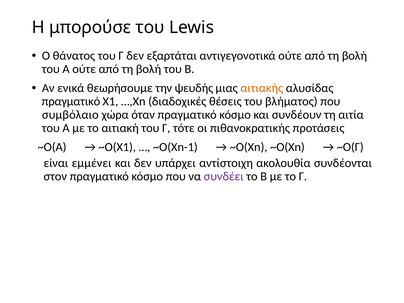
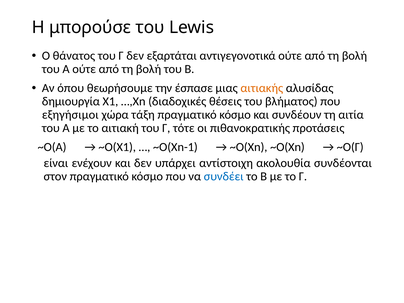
ενικά: ενικά -> όπου (71, 88)
ψευδής: ψευδής -> έσπασε (194, 88)
πραγματικό: πραγματικό -> δημιουργία (71, 101)
συμβόλαιο: συμβόλαιο -> εξηγήσιμοι (70, 115)
όταν: όταν -> τάξη (143, 115)
εμμένει: εμμένει -> ενέχουν (92, 163)
συνδέει colour: purple -> blue (224, 176)
